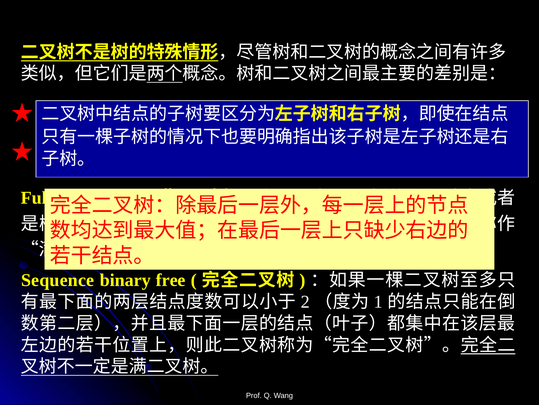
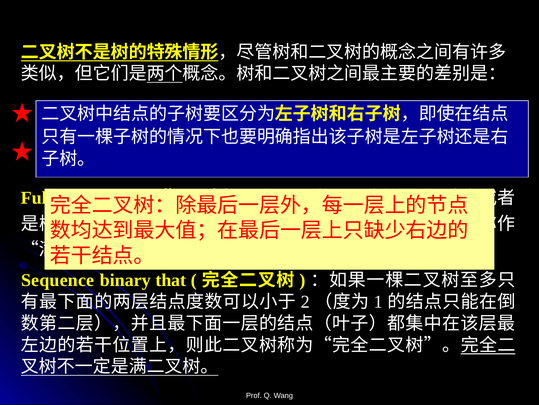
free: free -> that (171, 280)
